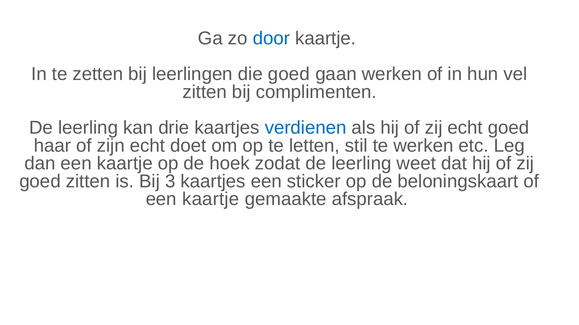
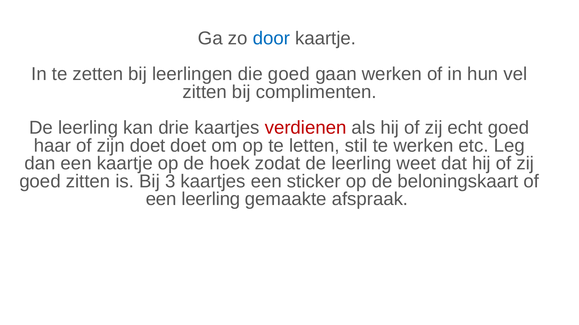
verdienen colour: blue -> red (306, 128)
zijn echt: echt -> doet (148, 146)
kaartje: kaartje -> leerling (211, 200)
